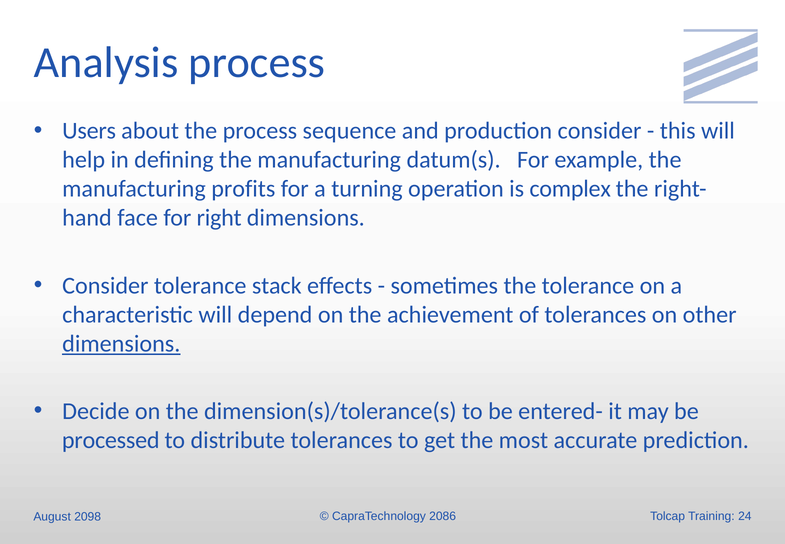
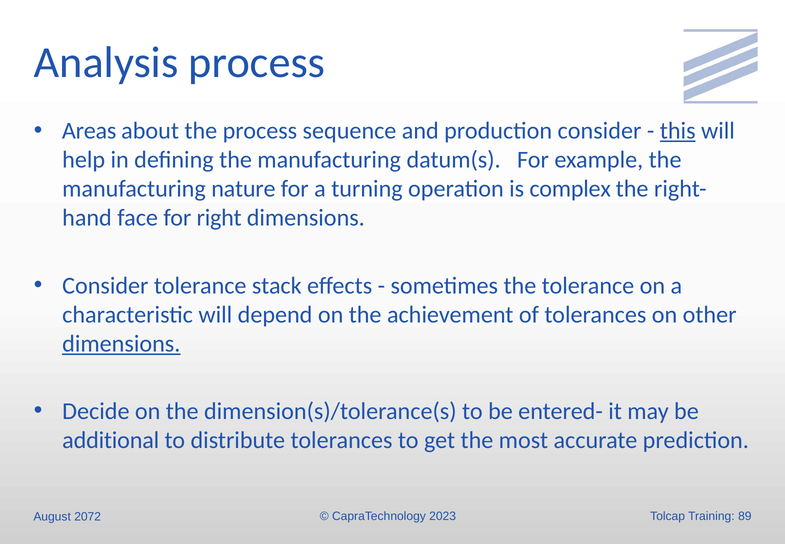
Users: Users -> Areas (89, 131)
this underline: none -> present (678, 131)
profits: profits -> nature (243, 189)
processed: processed -> additional (111, 440)
2098: 2098 -> 2072 (88, 516)
2086: 2086 -> 2023 (443, 516)
24: 24 -> 89 (745, 516)
